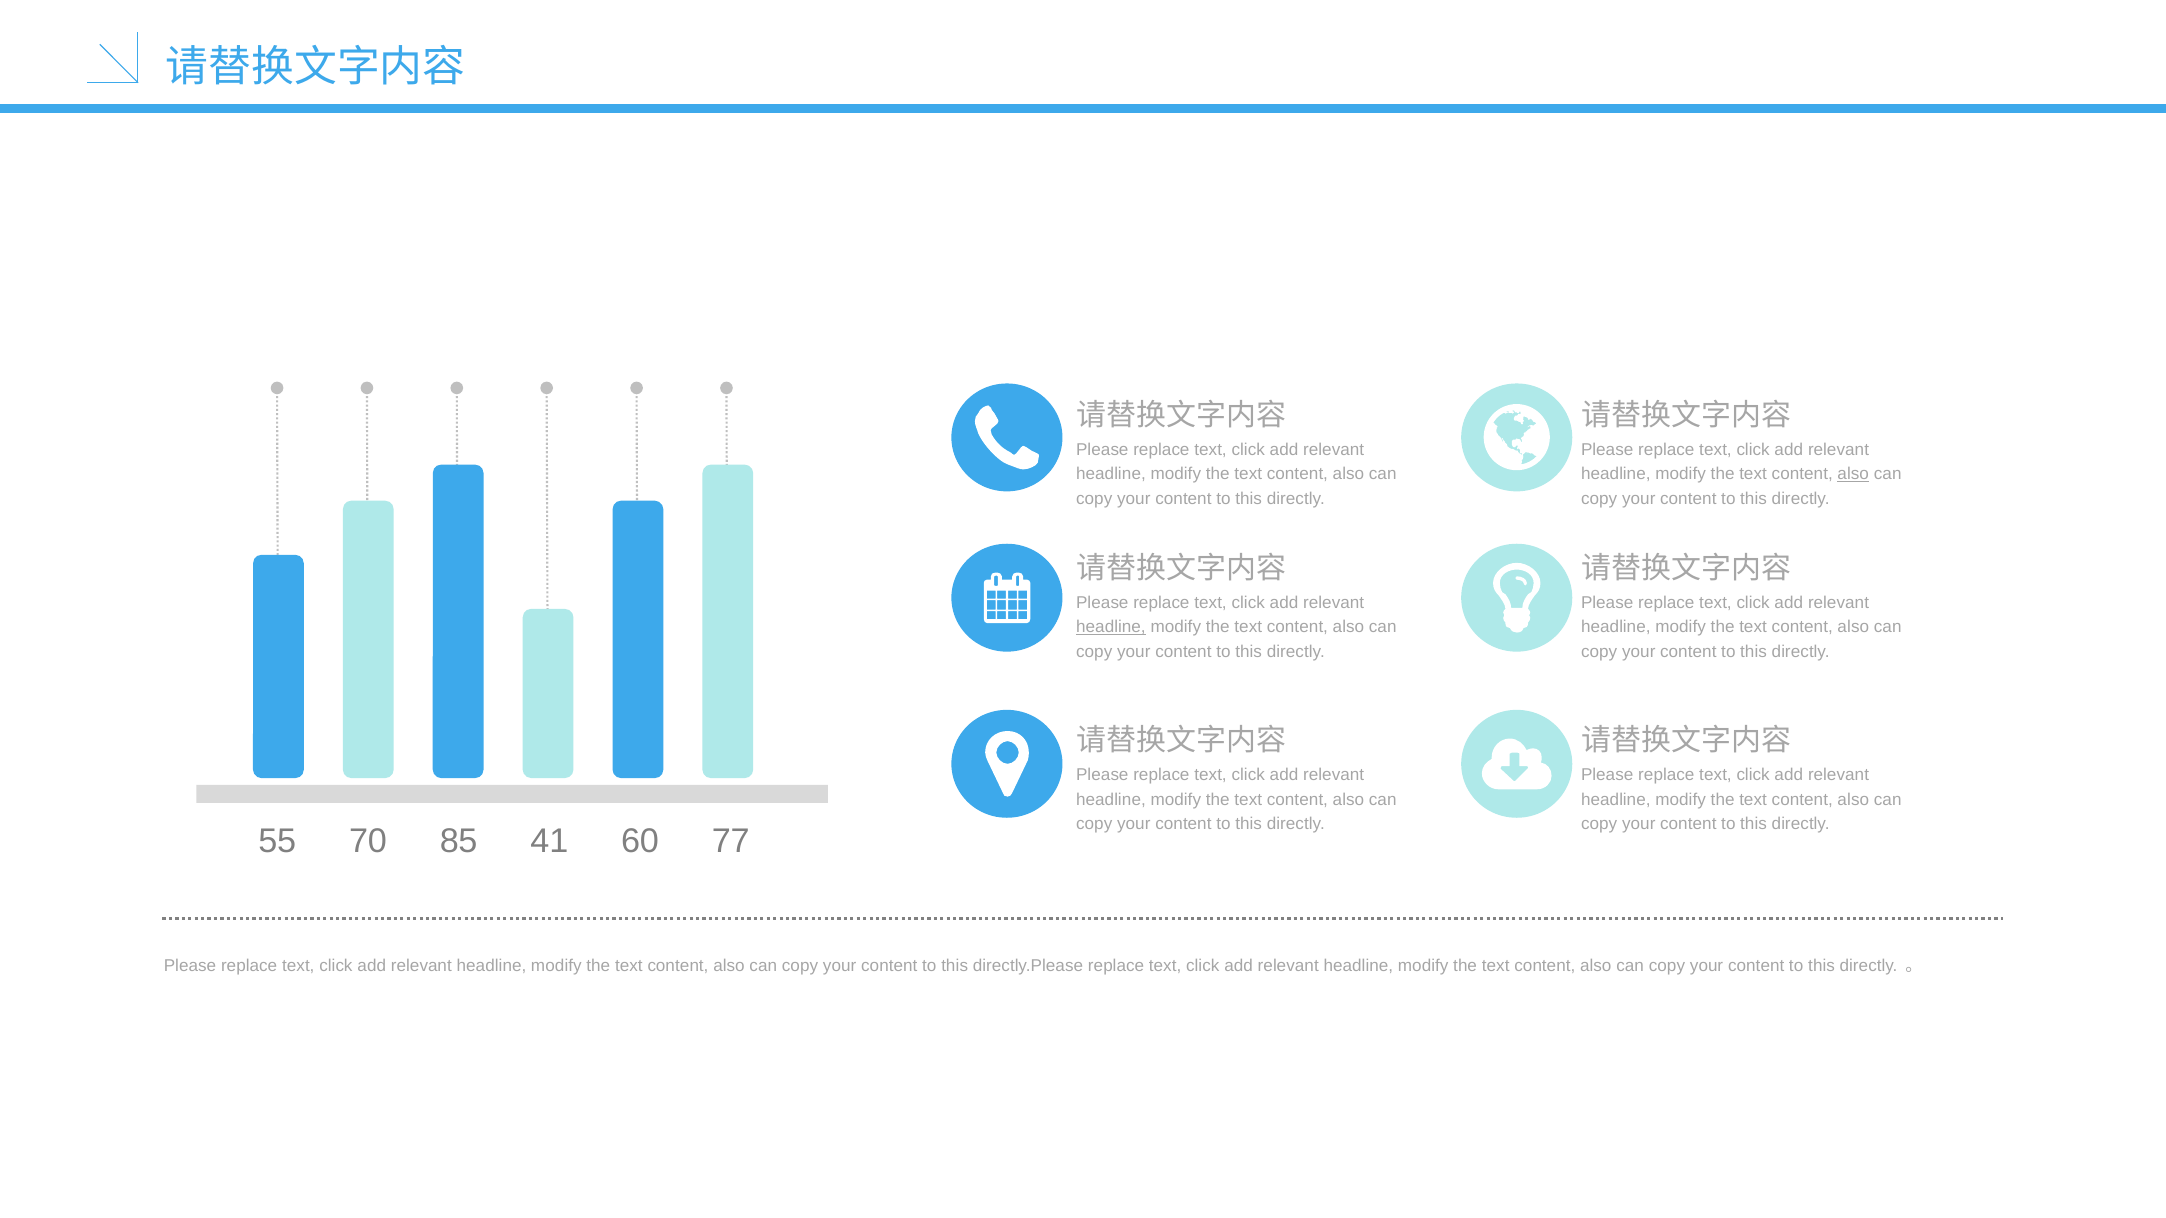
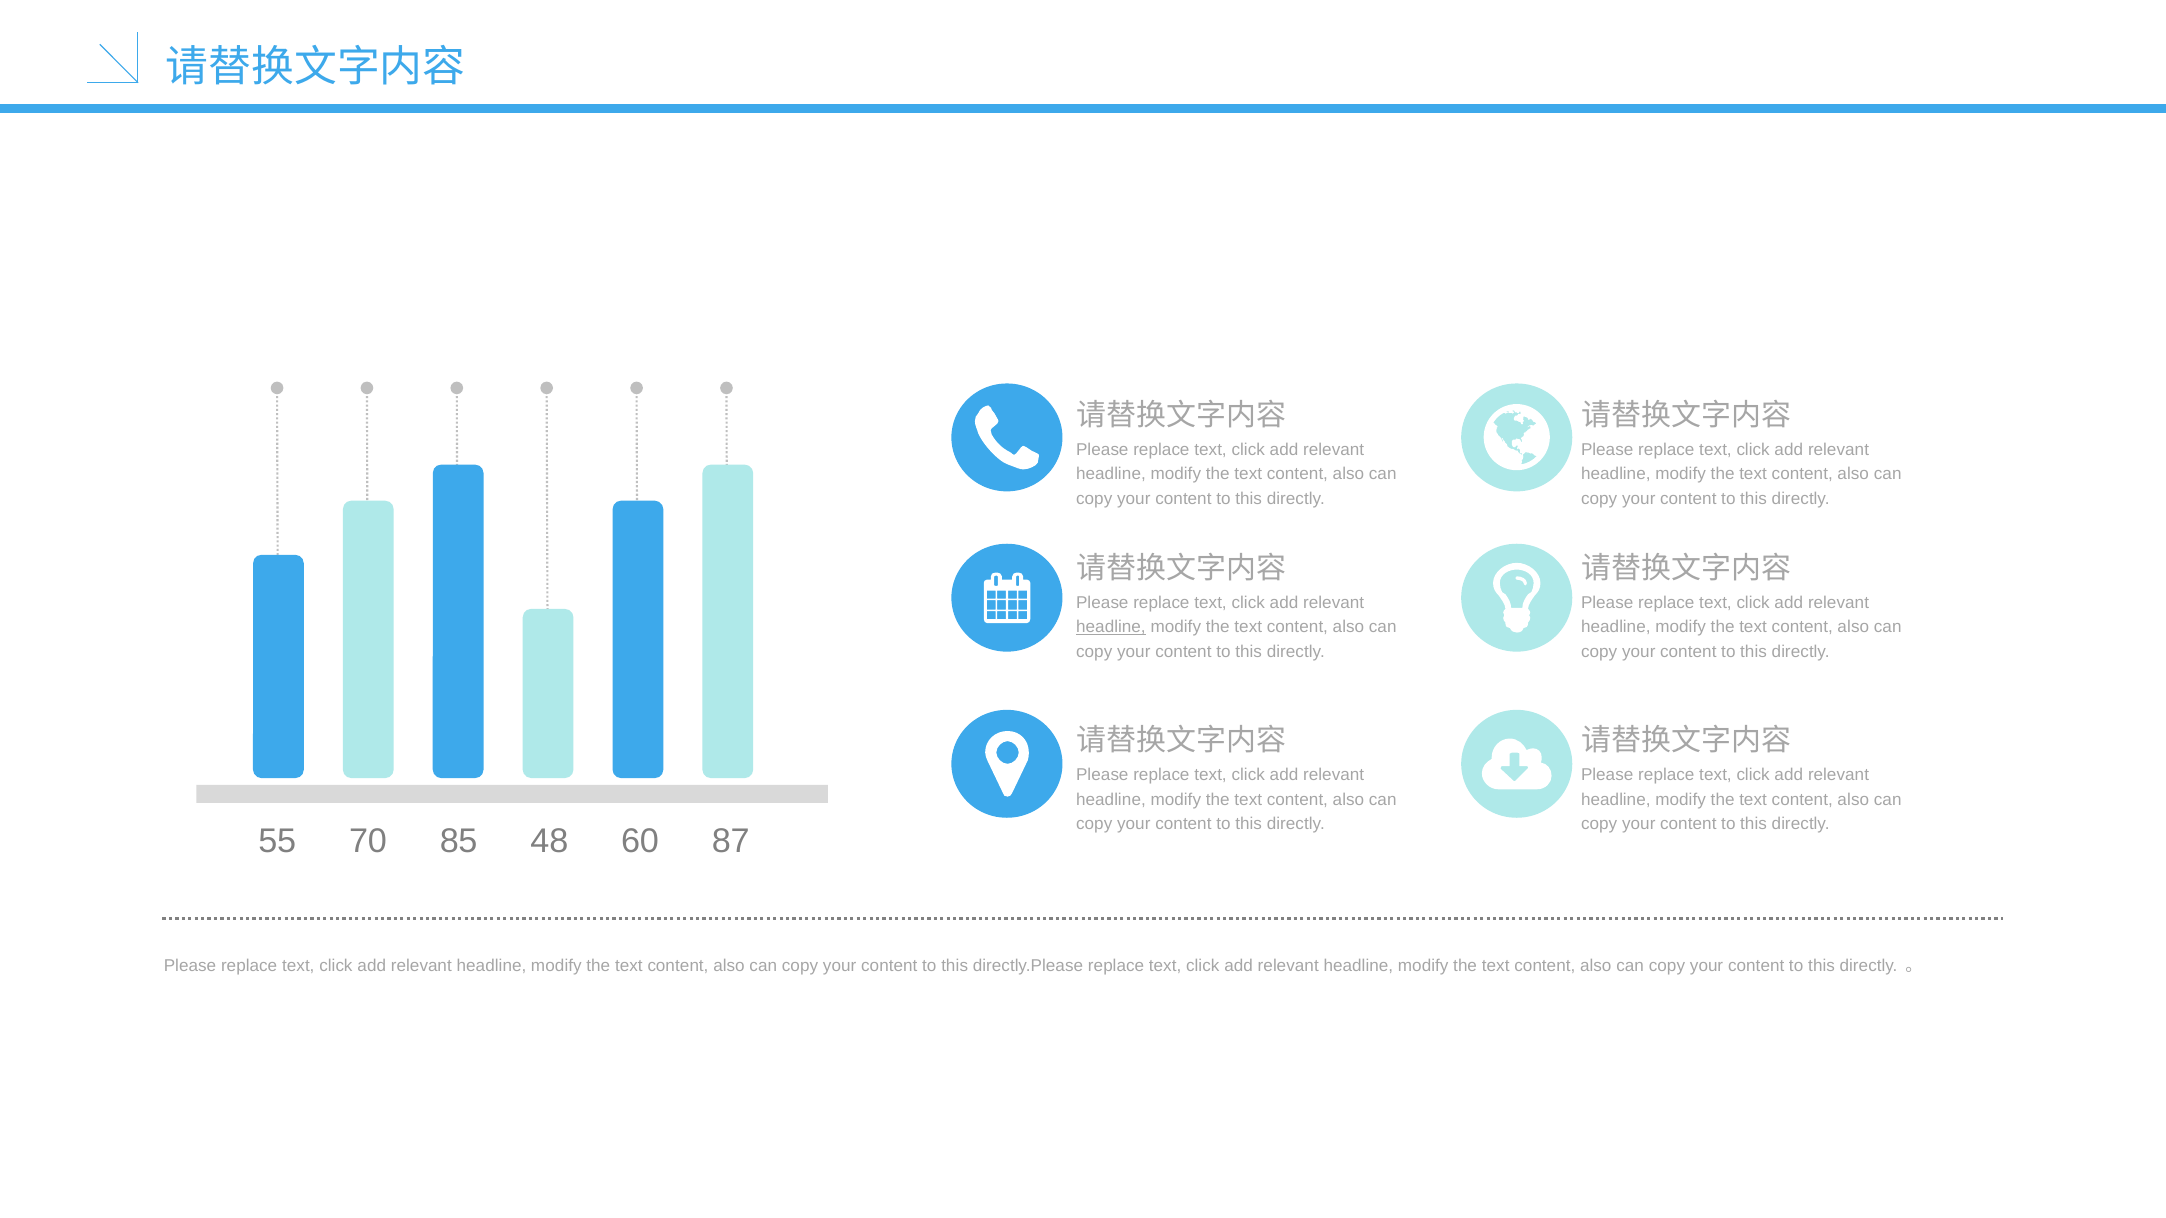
also underline: present -> none (1853, 474)
41: 41 -> 48 (549, 841)
77: 77 -> 87 (731, 841)
